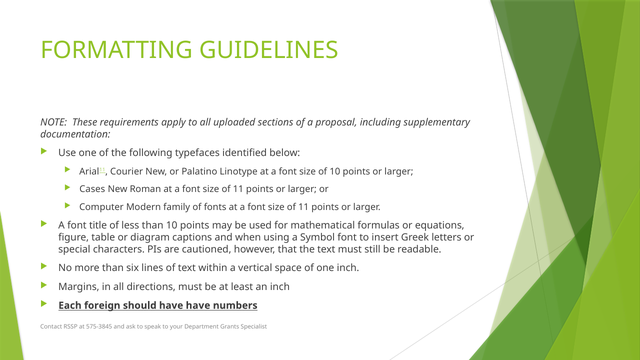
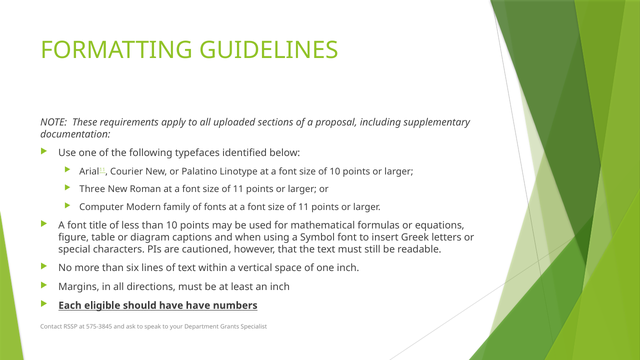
Cases: Cases -> Three (92, 189)
foreign: foreign -> eligible (102, 306)
